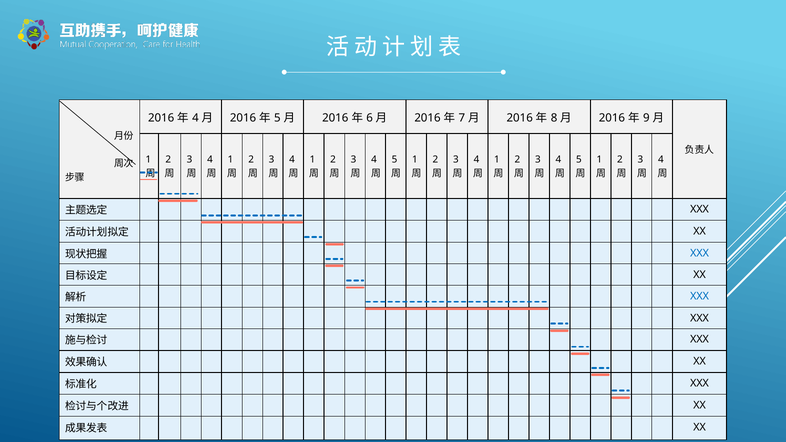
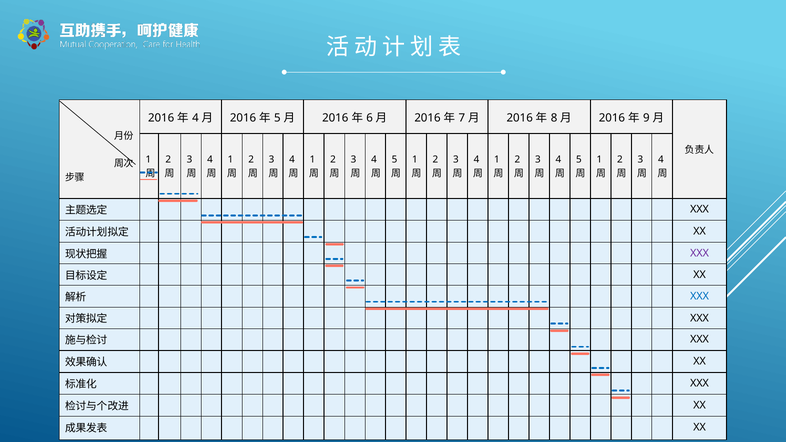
XXX colour: blue -> purple (700, 253)
